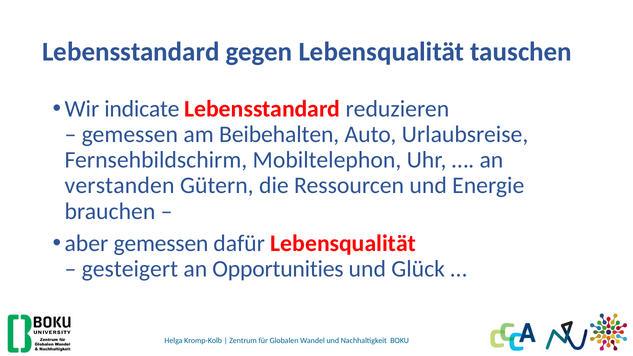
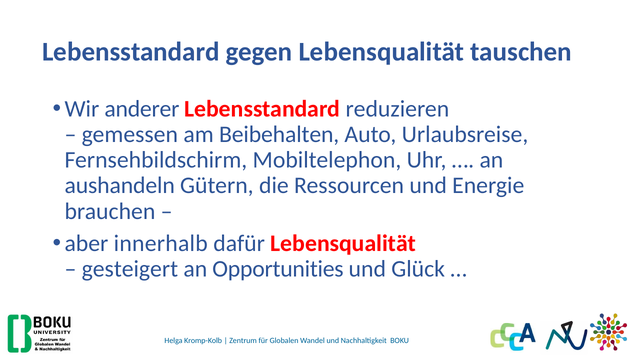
indicate: indicate -> anderer (142, 109)
verstanden: verstanden -> aushandeln (120, 186)
aber gemessen: gemessen -> innerhalb (161, 244)
